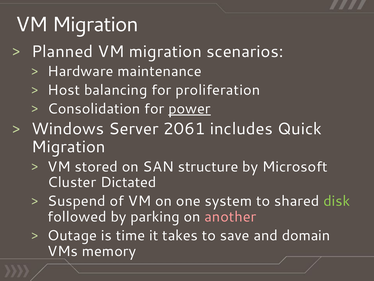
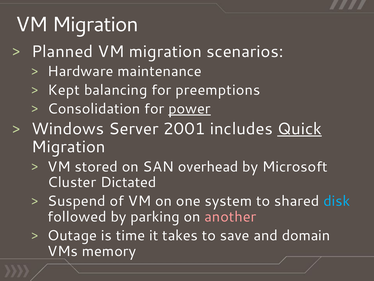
Host: Host -> Kept (64, 90)
proliferation: proliferation -> preemptions (218, 90)
2061: 2061 -> 2001 (184, 129)
Quick underline: none -> present (300, 129)
structure: structure -> overhead (208, 166)
disk colour: light green -> light blue (337, 201)
